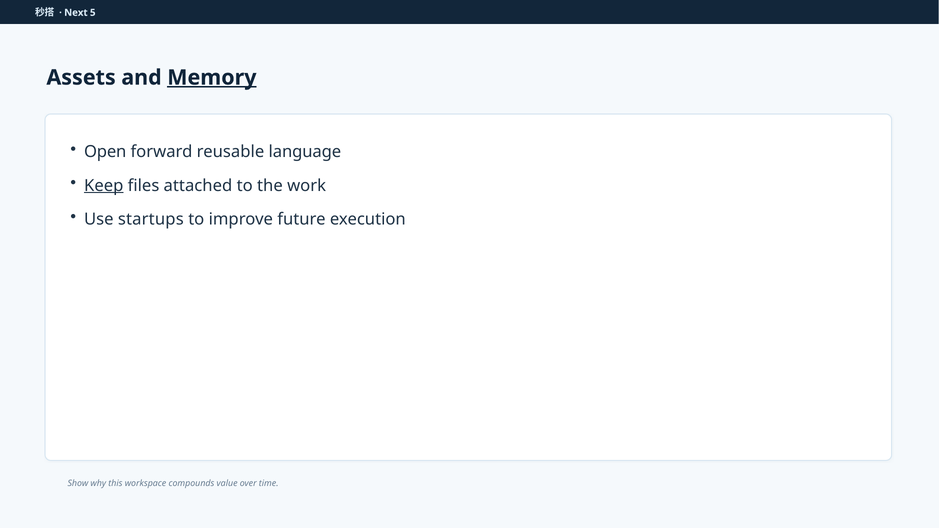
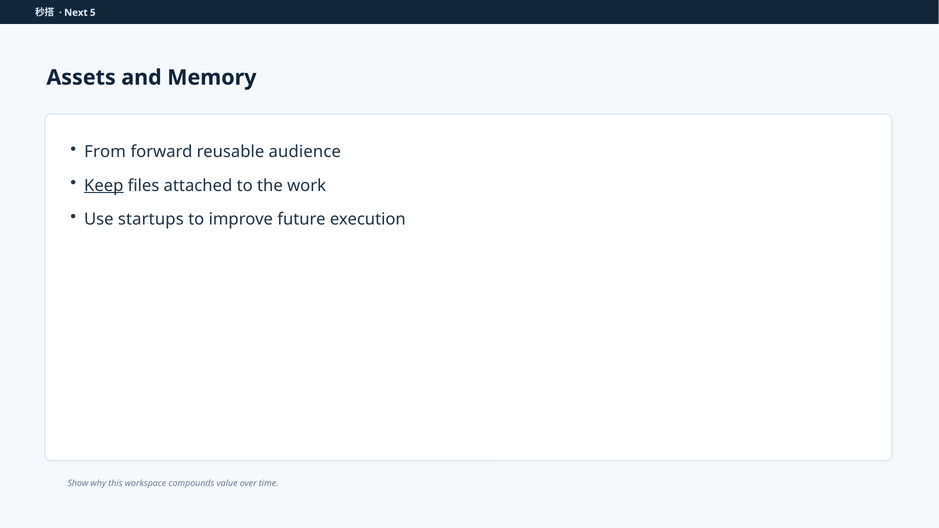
Memory underline: present -> none (212, 78)
Open: Open -> From (105, 152)
language: language -> audience (305, 152)
